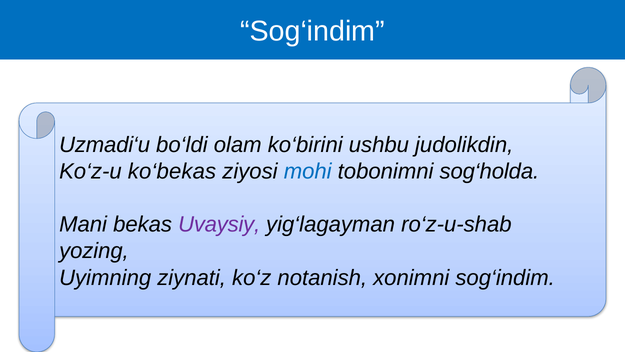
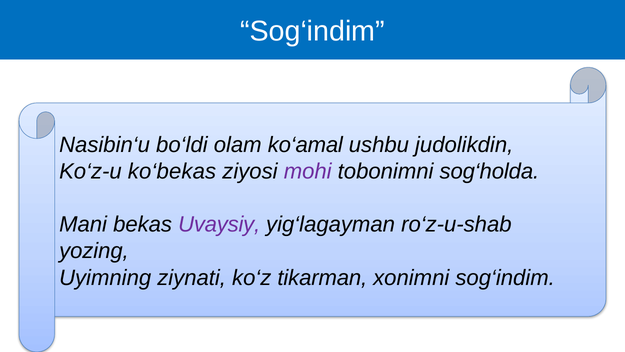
Uzmadi‘u: Uzmadi‘u -> Nasibin‘u (105, 145)
ko‘birini: ko‘birini -> ko‘amal (305, 145)
mohi colour: blue -> purple (308, 171)
notanish: notanish -> tikarman (322, 277)
